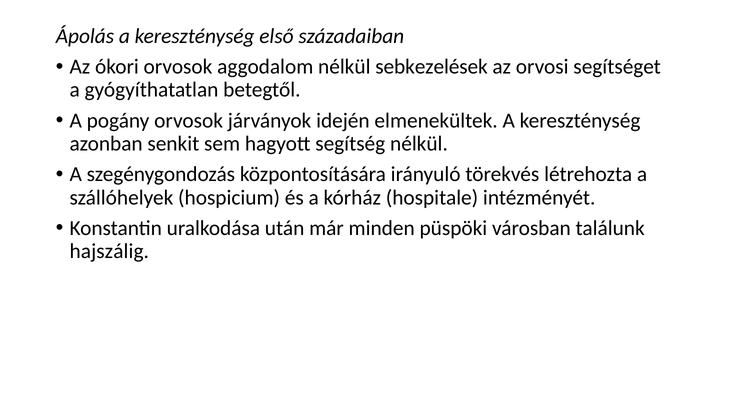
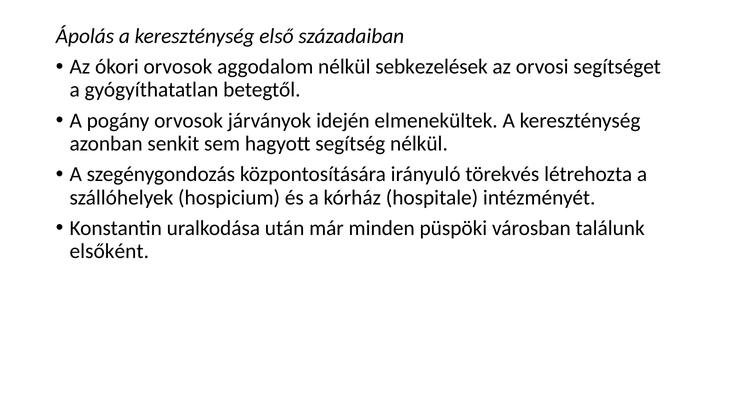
hajszálig: hajszálig -> elsőként (109, 251)
